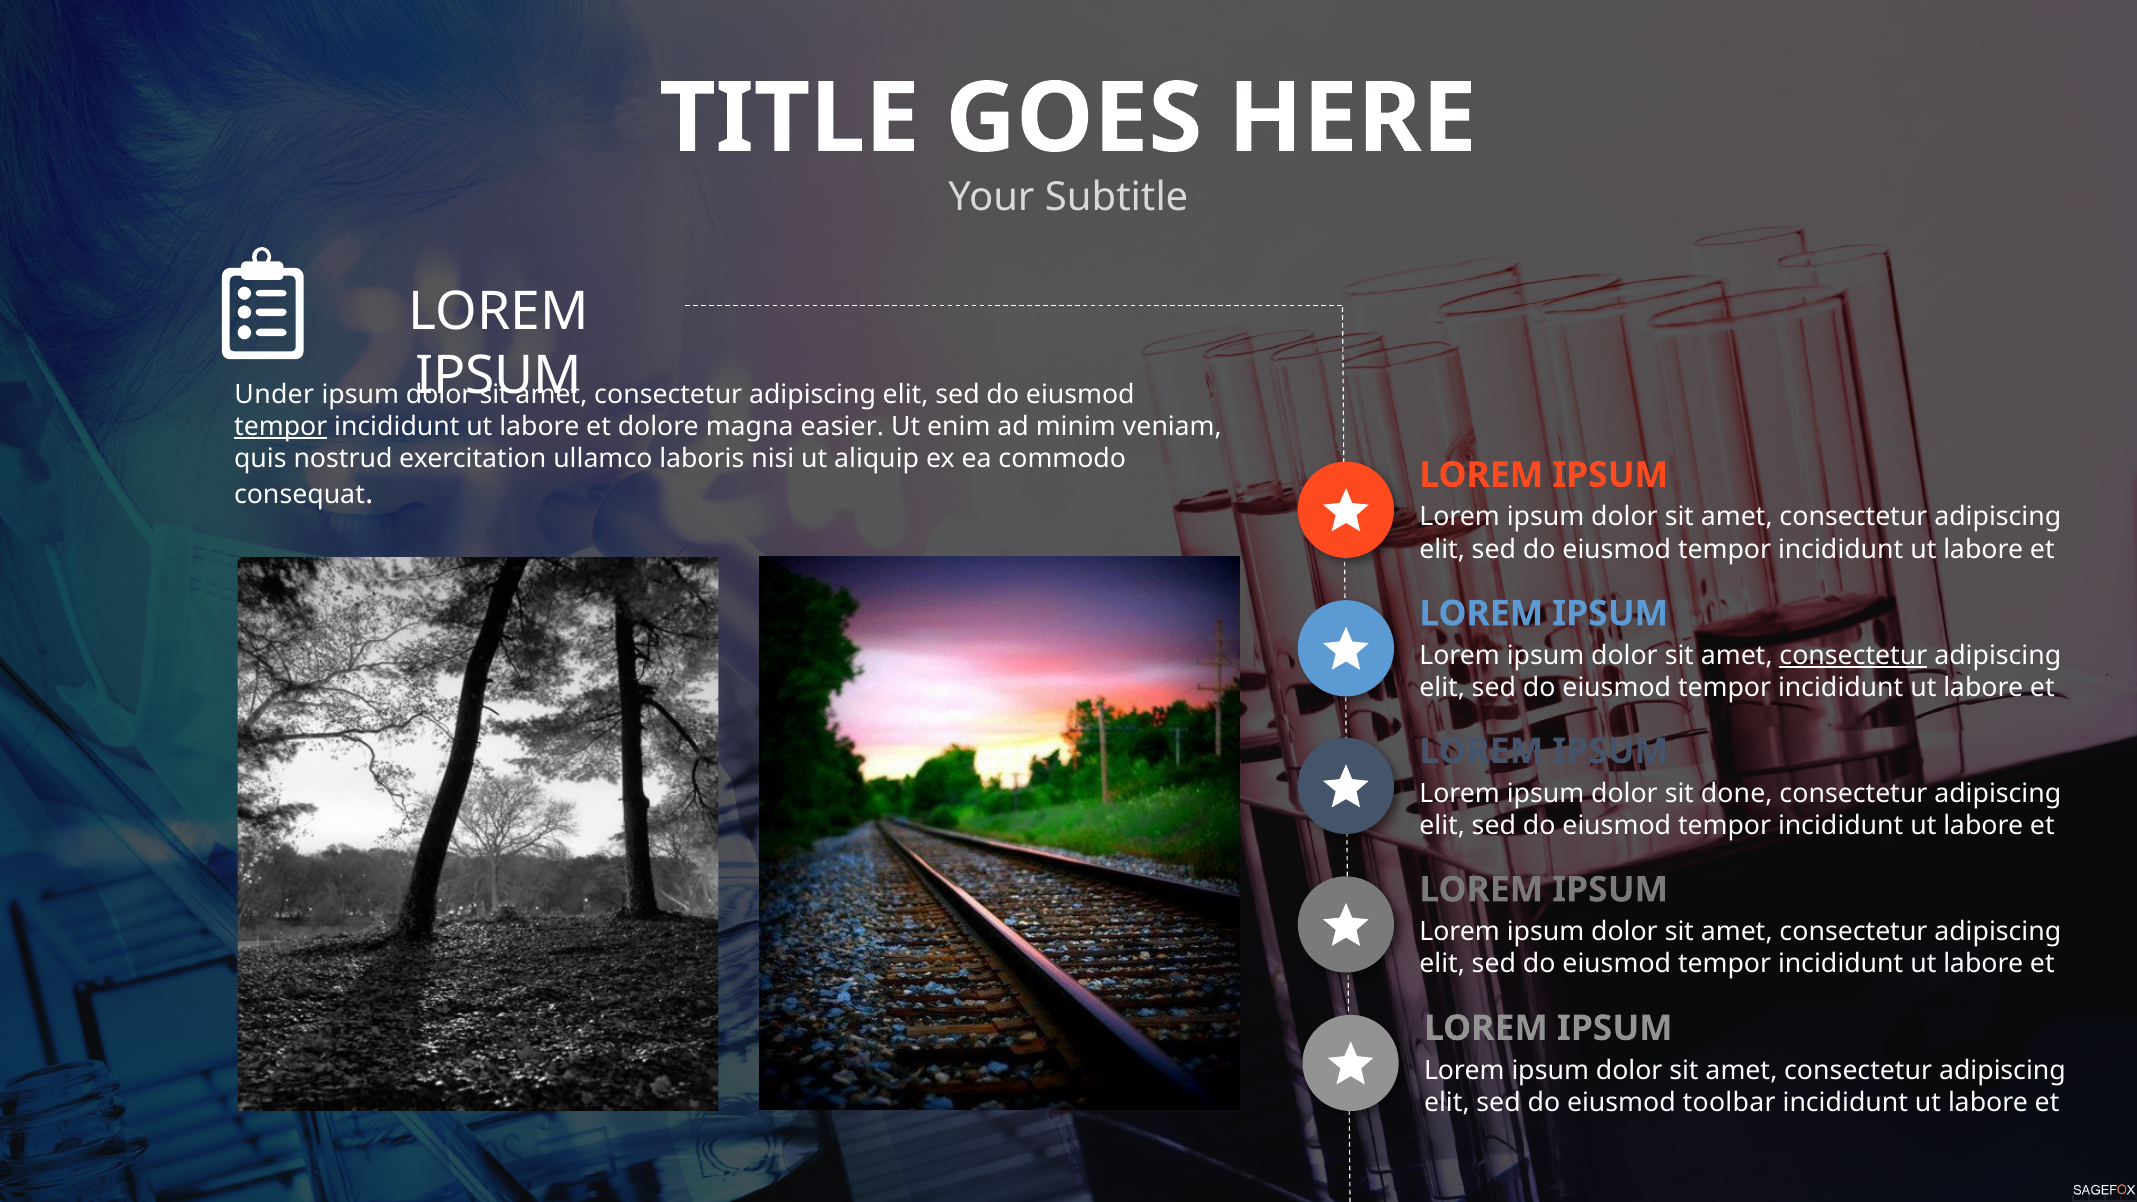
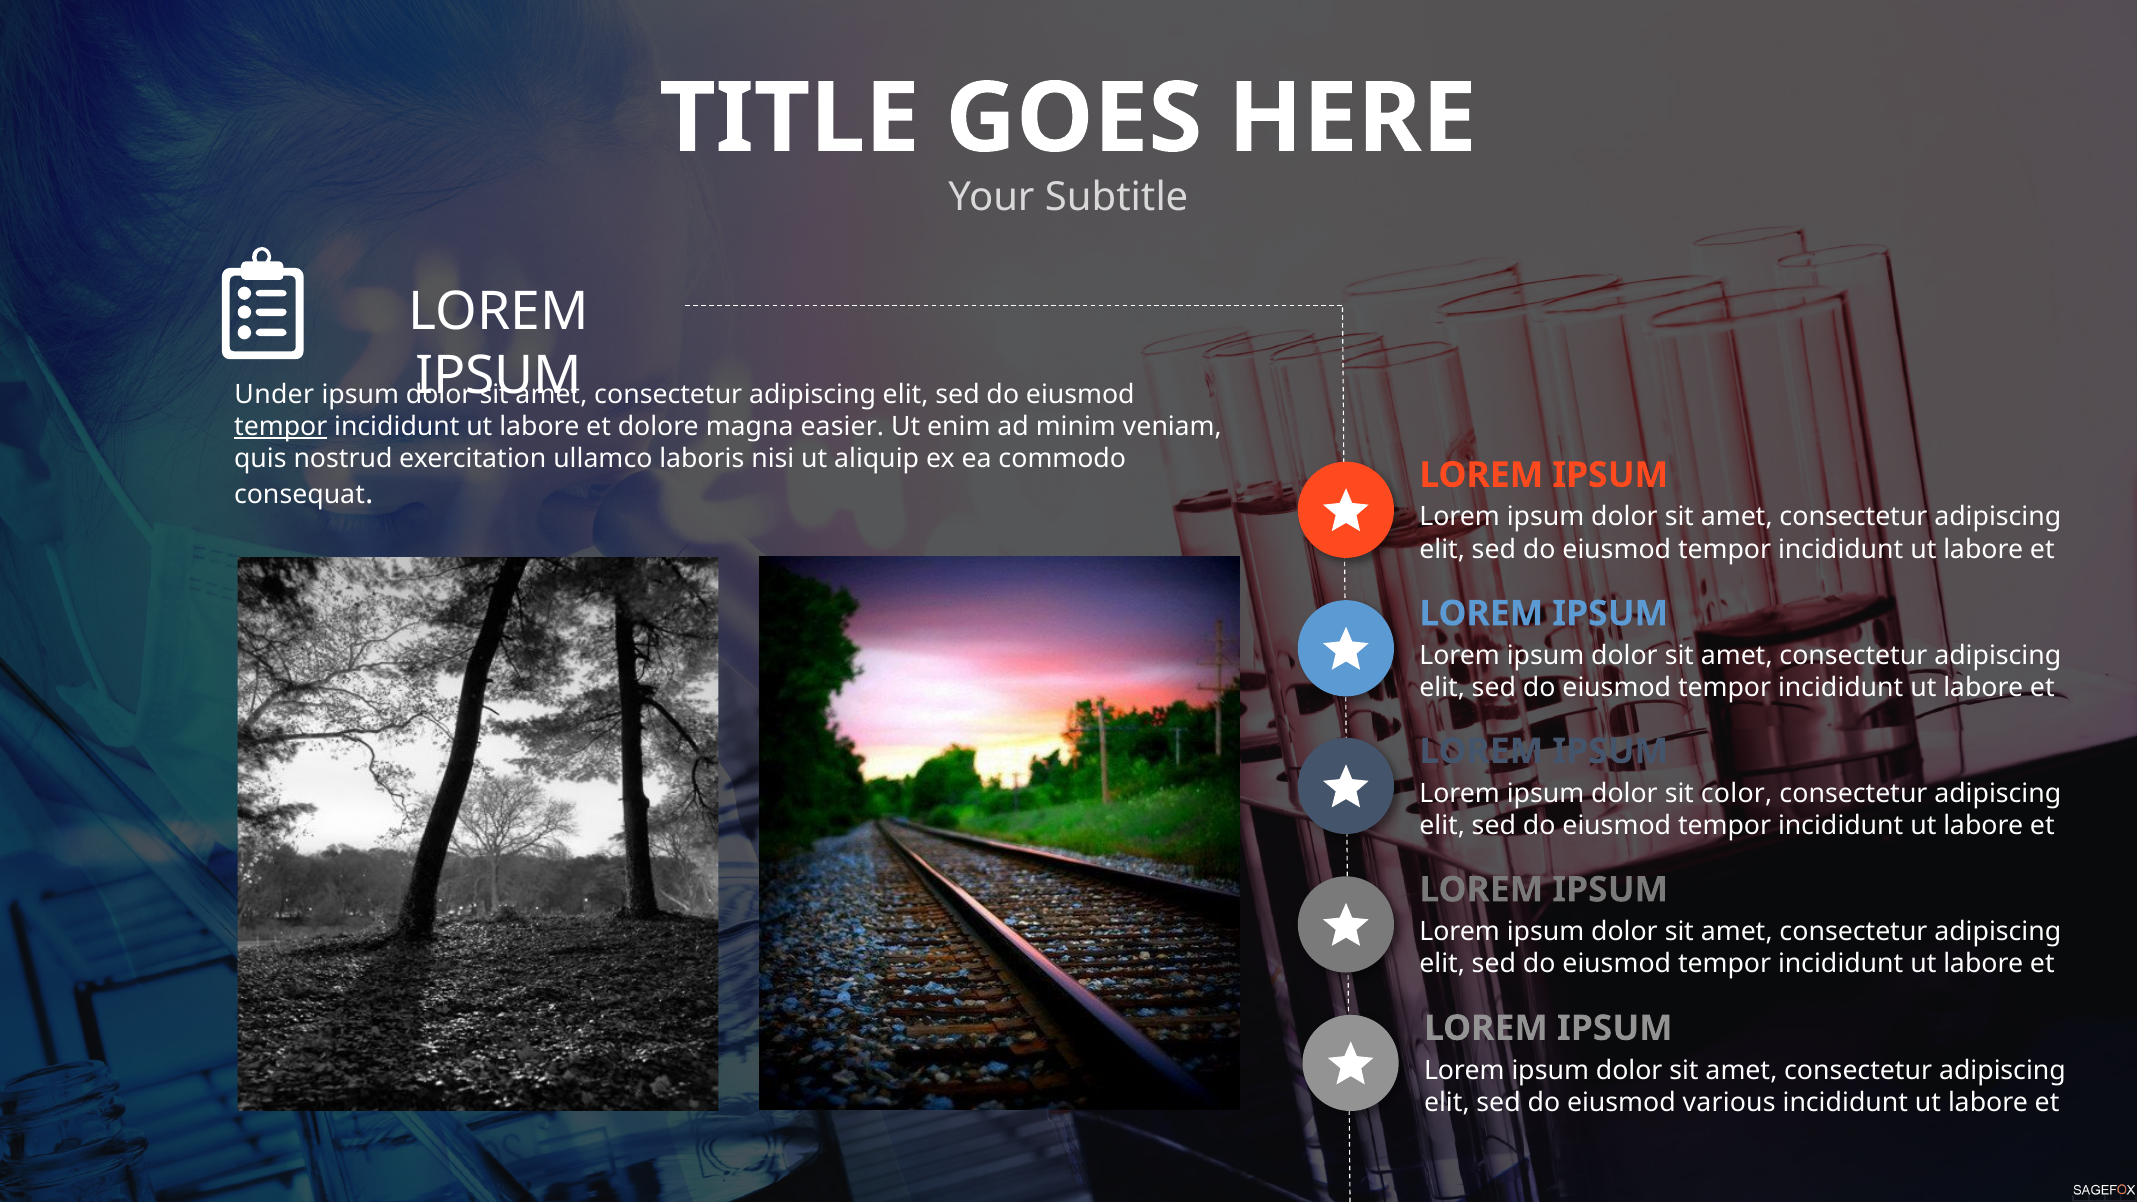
consectetur underline: present -> none (1853, 656)
done: done -> color (1737, 793)
toolbar: toolbar -> various (1729, 1102)
